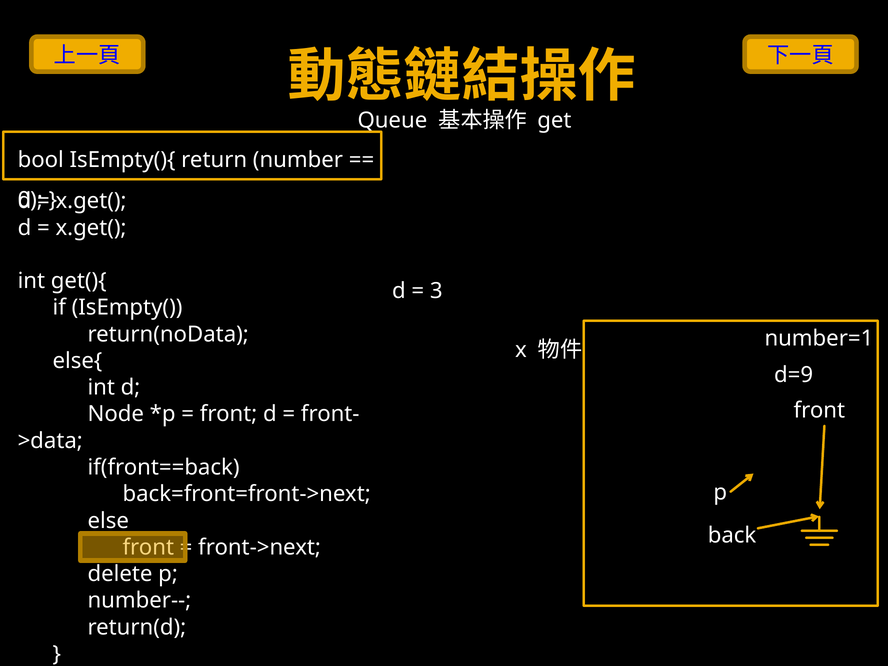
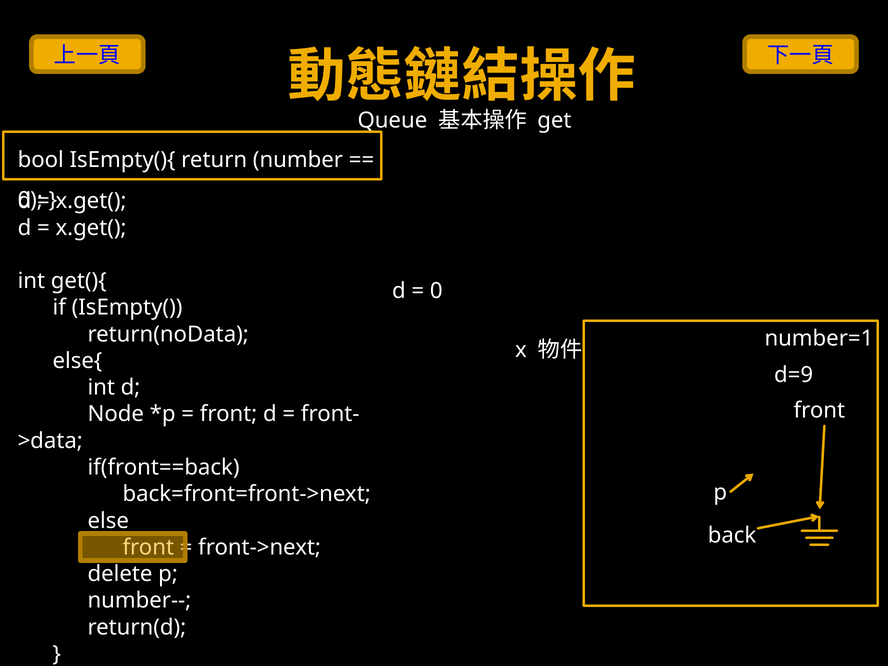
3: 3 -> 0 (436, 291)
